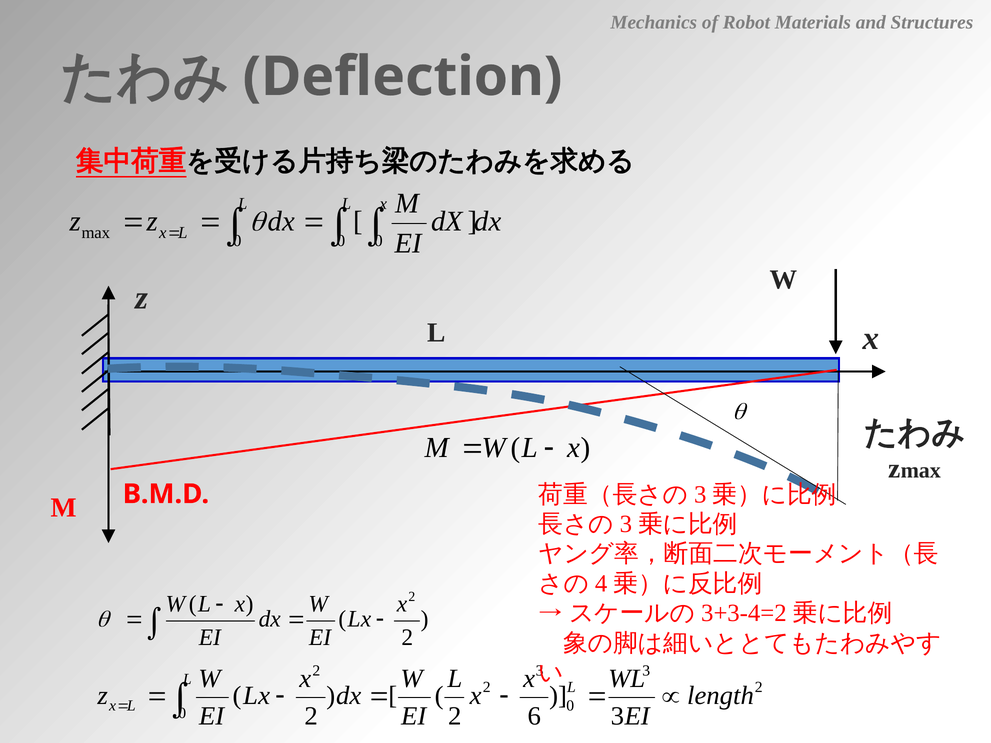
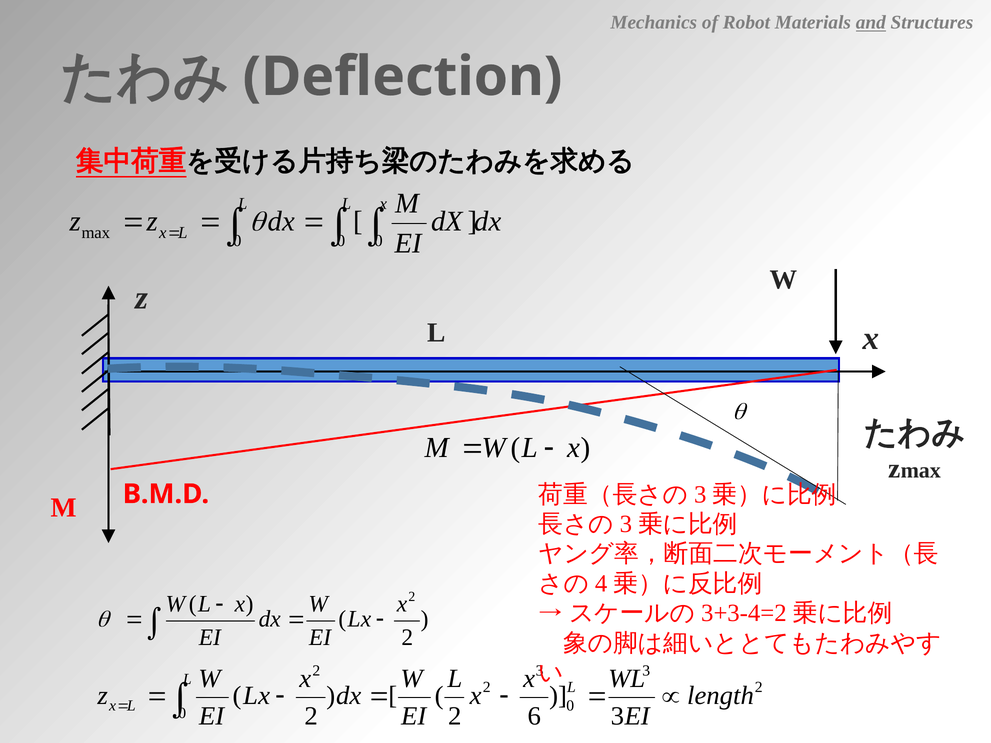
and underline: none -> present (871, 23)
